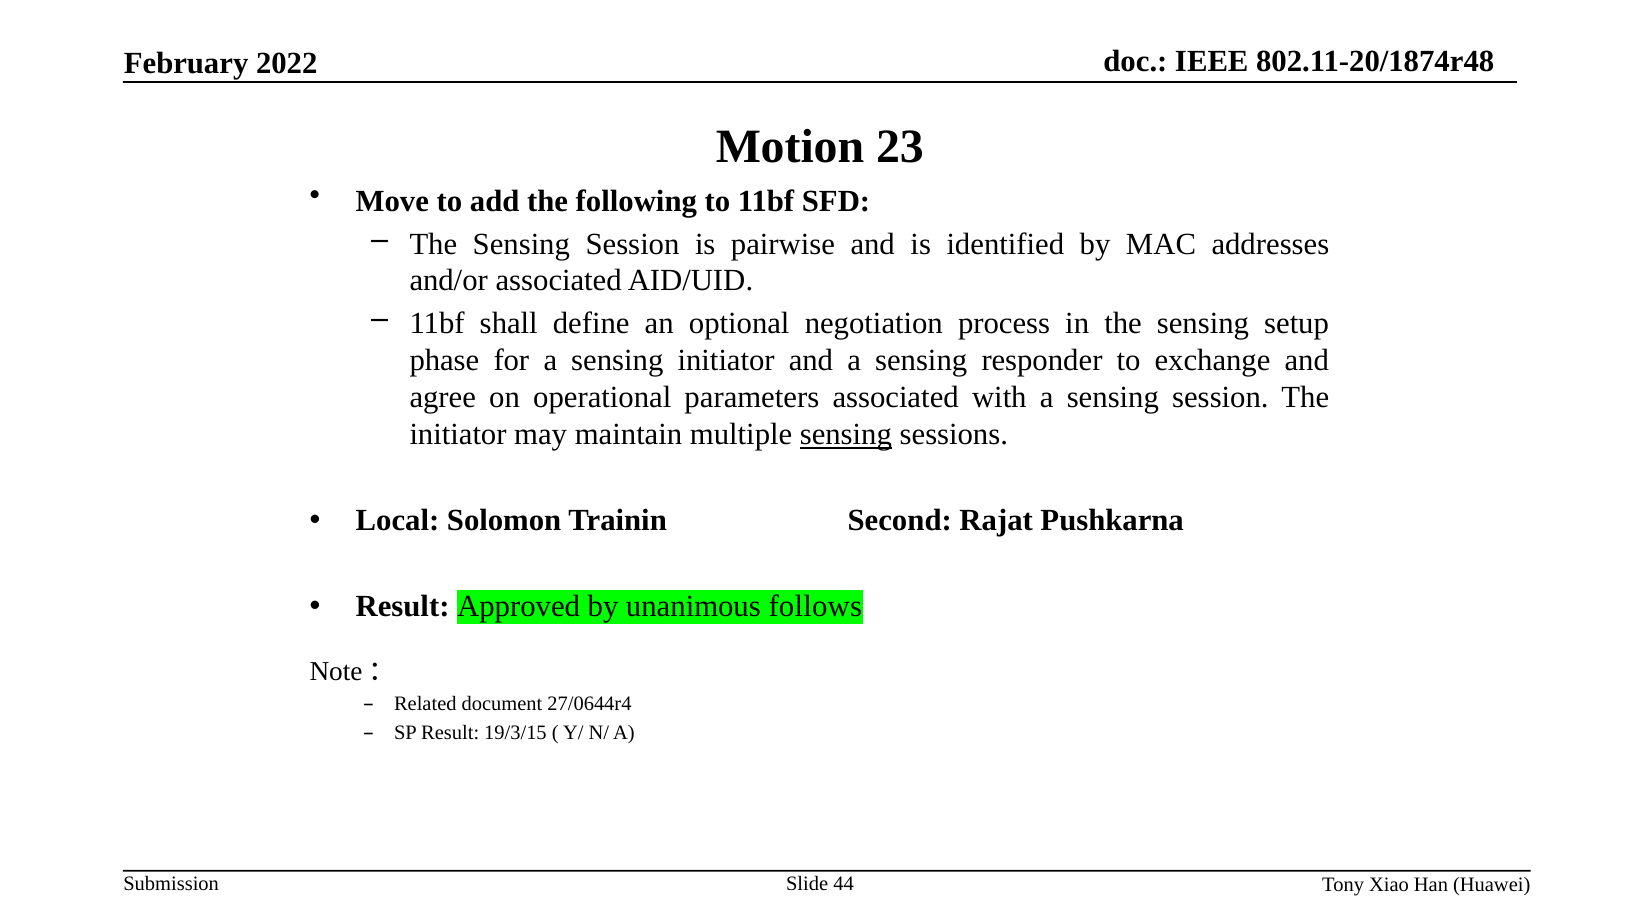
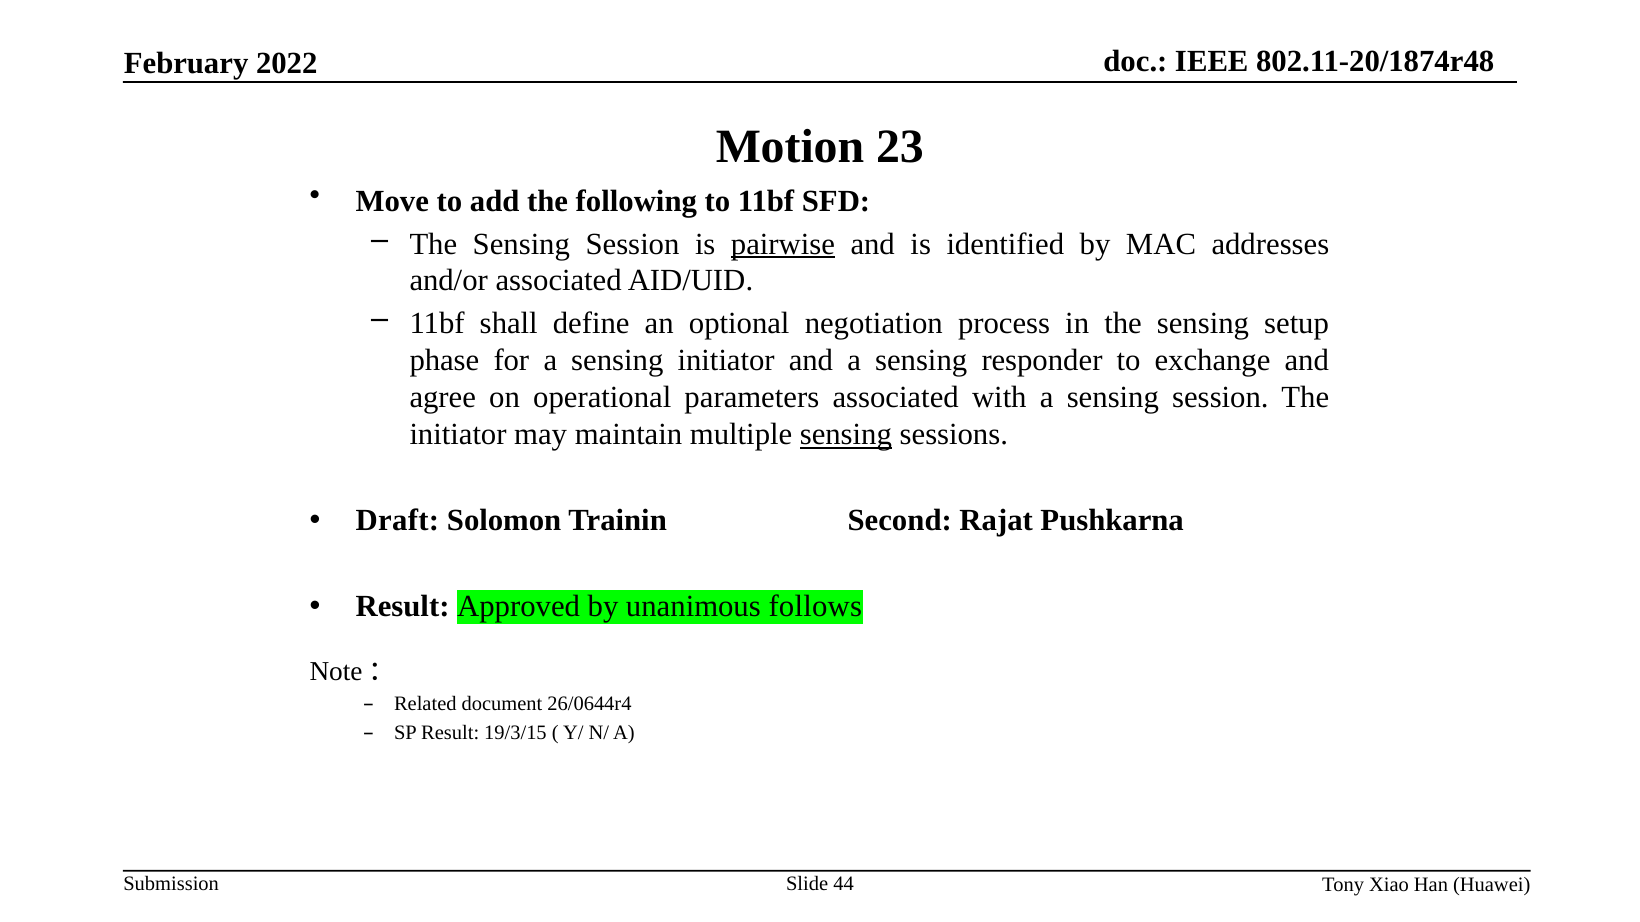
pairwise underline: none -> present (783, 244)
Local: Local -> Draft (397, 521)
27/0644r4: 27/0644r4 -> 26/0644r4 (589, 705)
